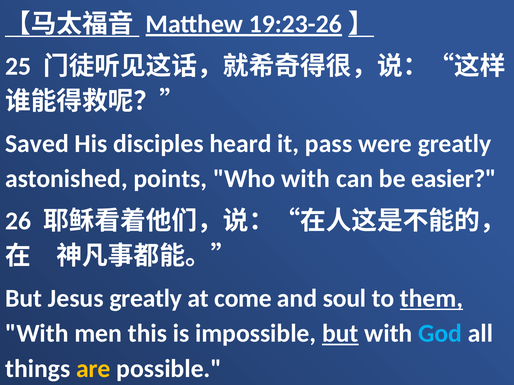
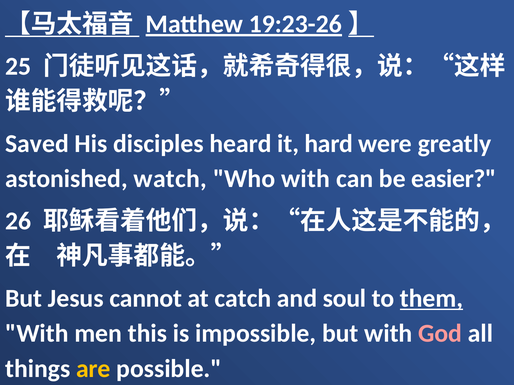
pass: pass -> hard (329, 144)
points: points -> watch (170, 179)
Jesus greatly: greatly -> cannot (146, 299)
come: come -> catch (243, 299)
but underline: present -> none (340, 334)
God colour: light blue -> pink (440, 334)
